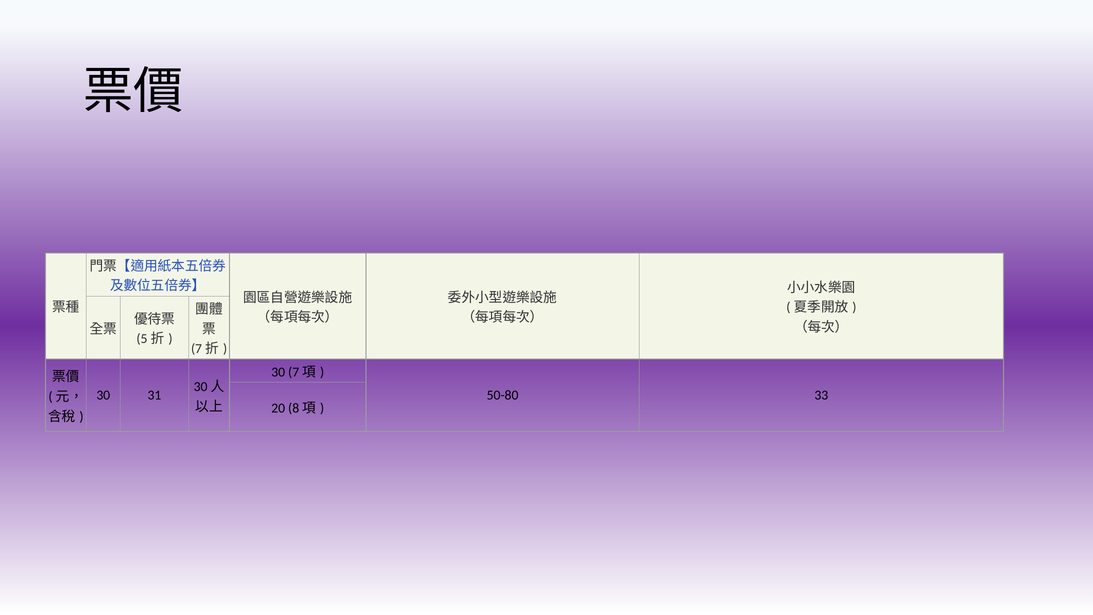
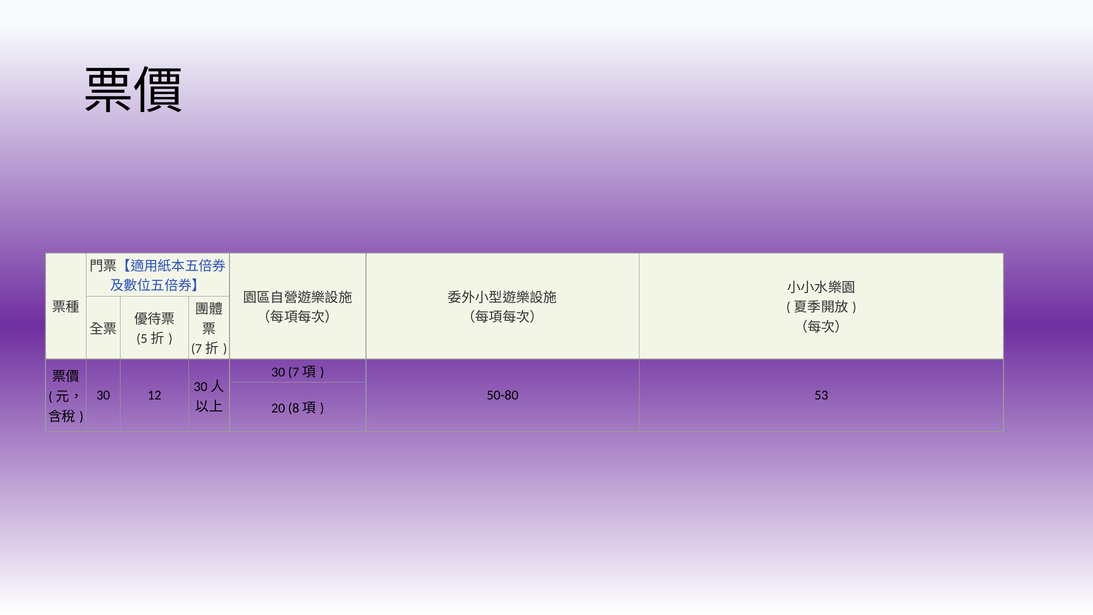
31: 31 -> 12 (155, 395)
33: 33 -> 53 (821, 395)
